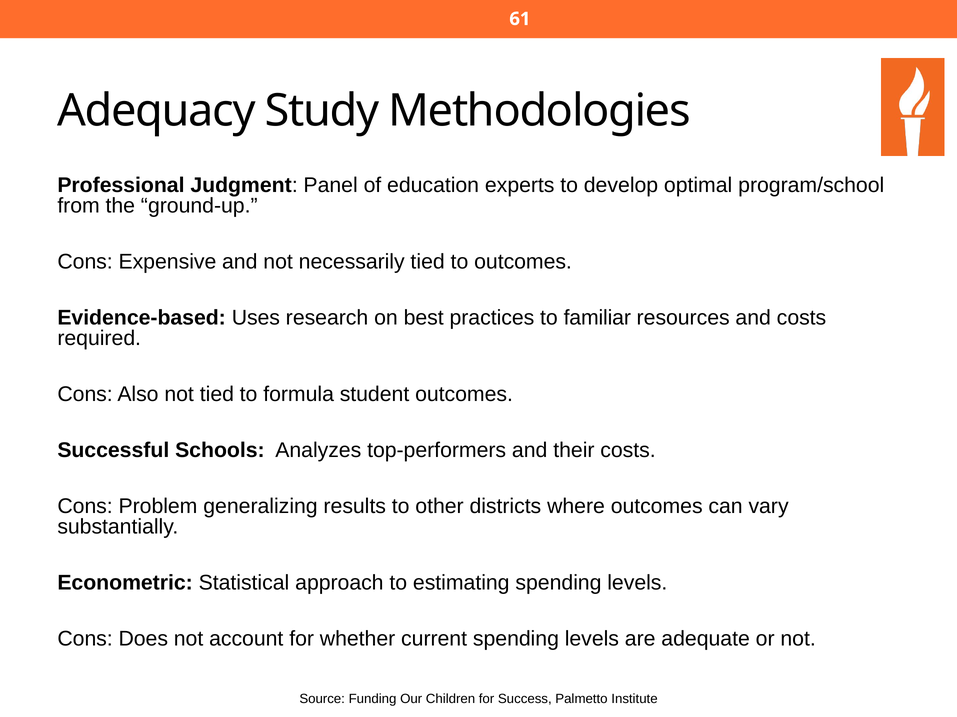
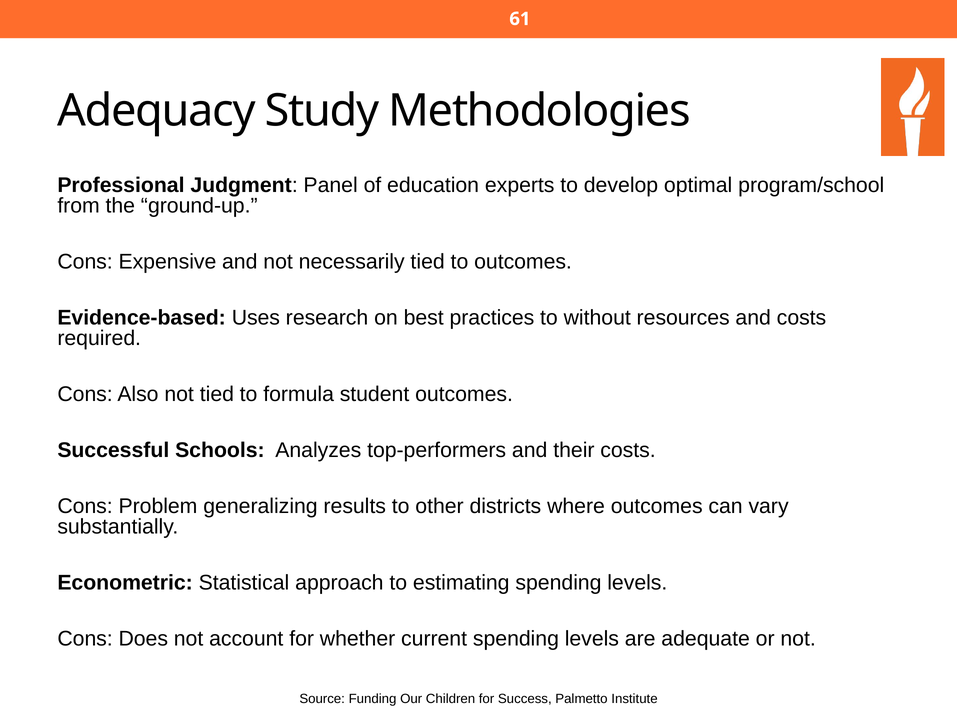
familiar: familiar -> without (597, 318)
